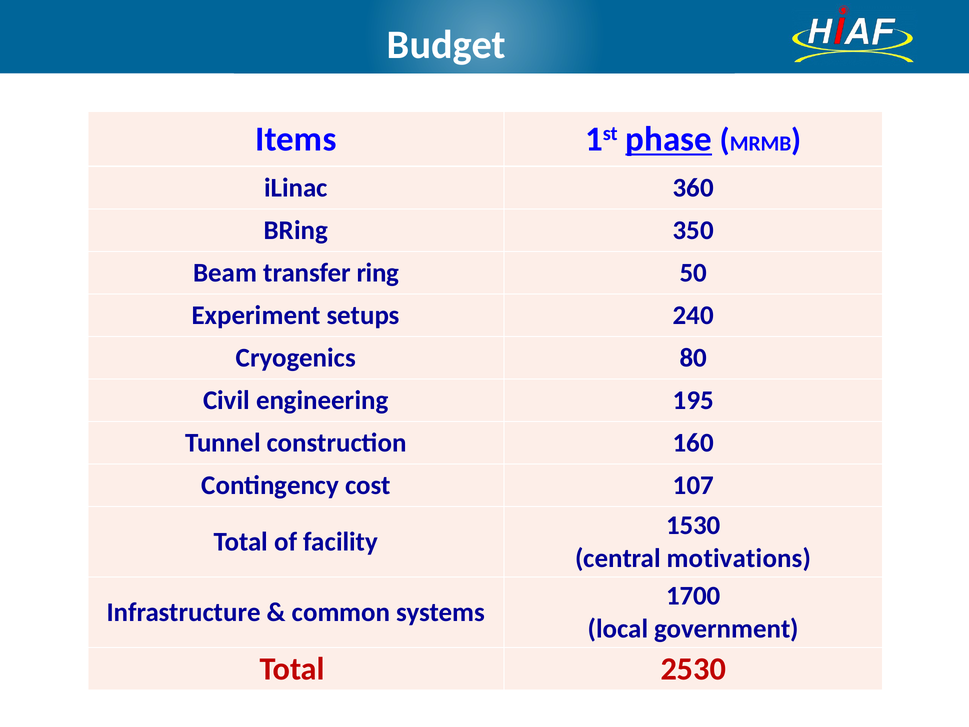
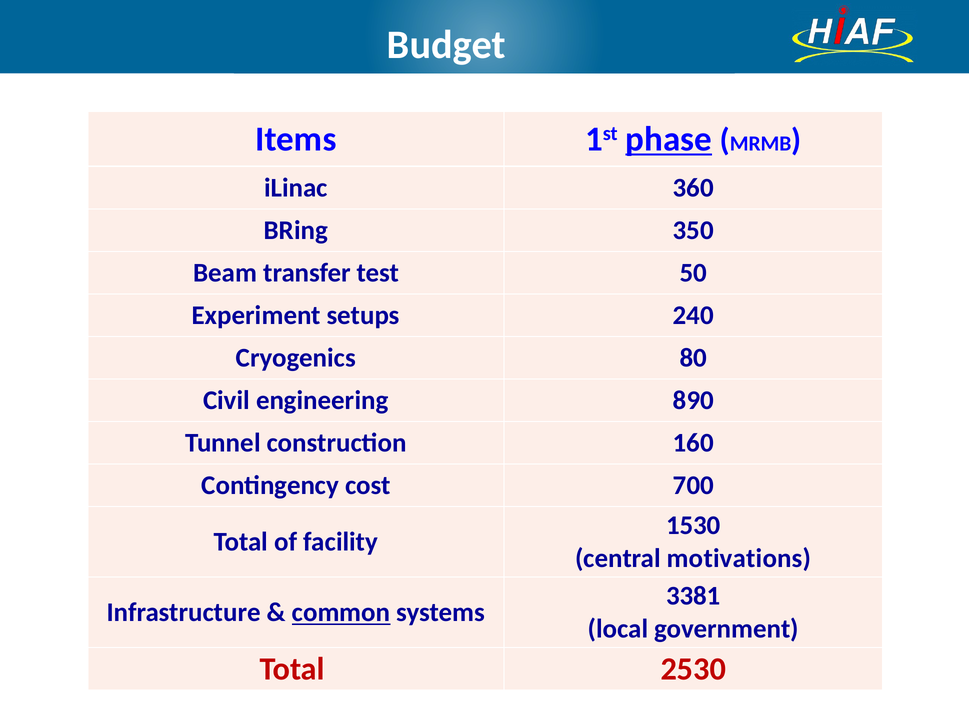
ring: ring -> test (378, 273)
195: 195 -> 890 (693, 400)
107: 107 -> 700 (693, 485)
1700: 1700 -> 3381 (693, 596)
common underline: none -> present (341, 612)
